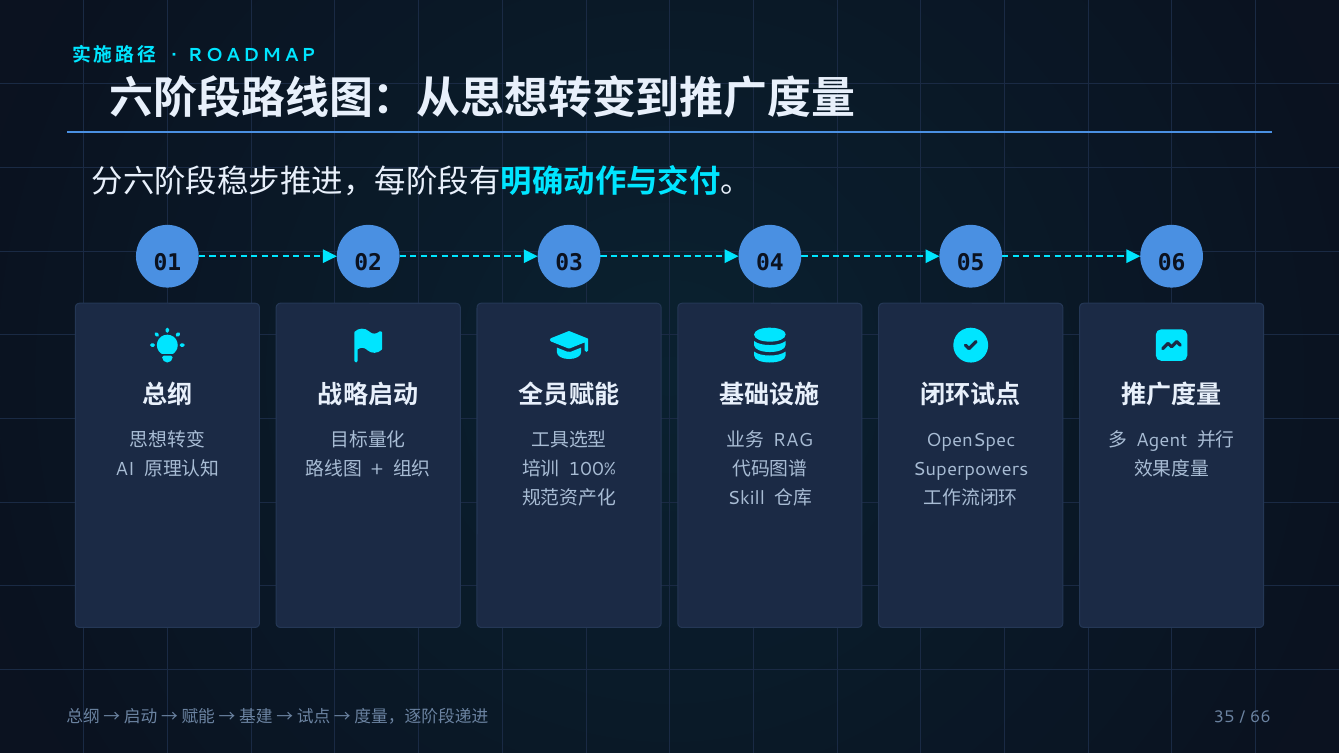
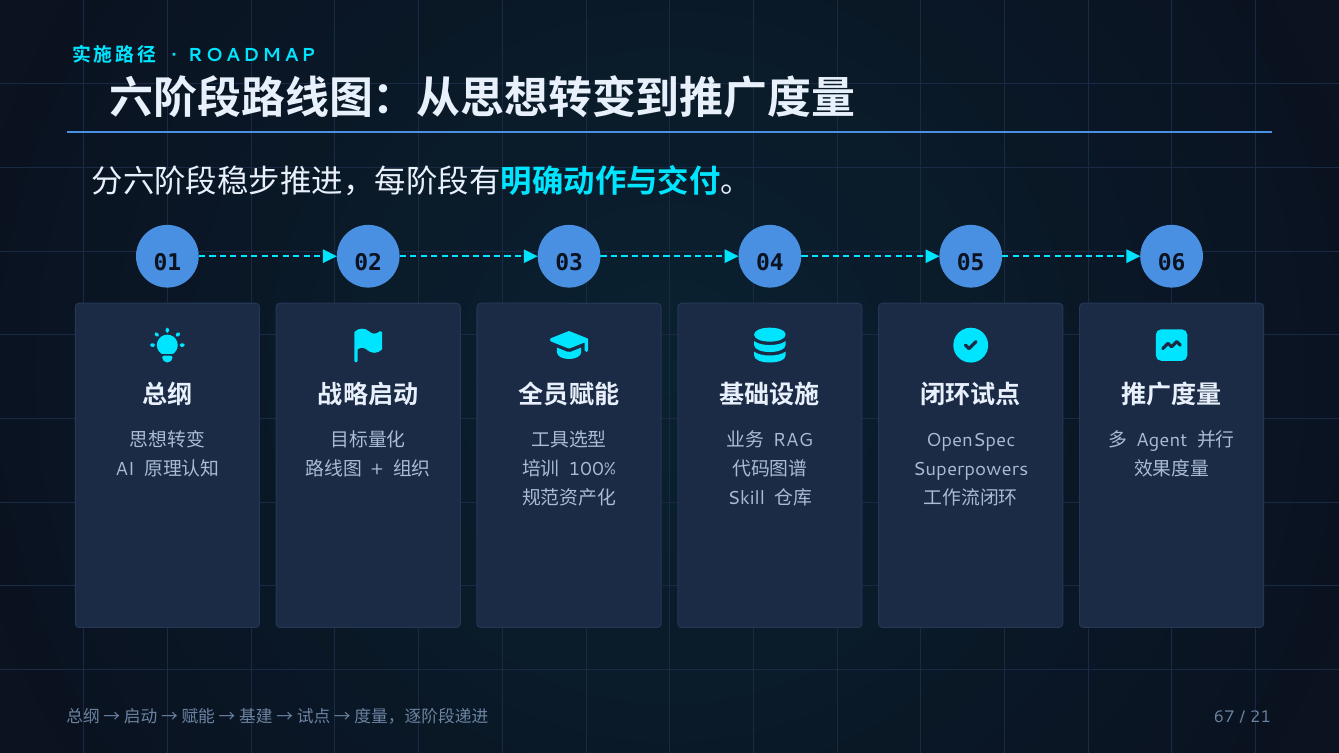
35: 35 -> 67 (1224, 717)
66: 66 -> 21 (1260, 717)
